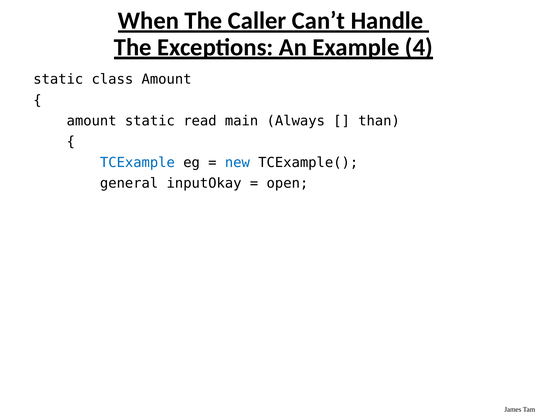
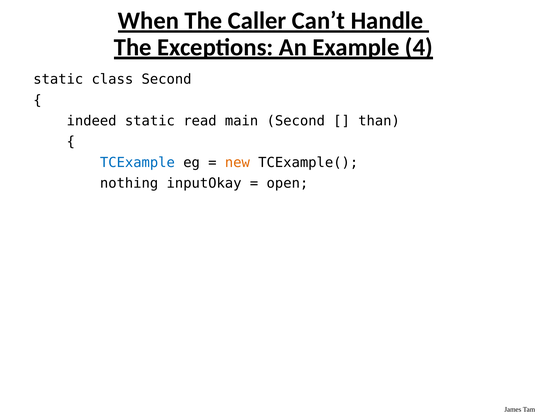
class Amount: Amount -> Second (167, 79)
amount: amount -> indeed (92, 121)
main Always: Always -> Second (296, 121)
new colour: blue -> orange (237, 162)
general: general -> nothing (129, 183)
